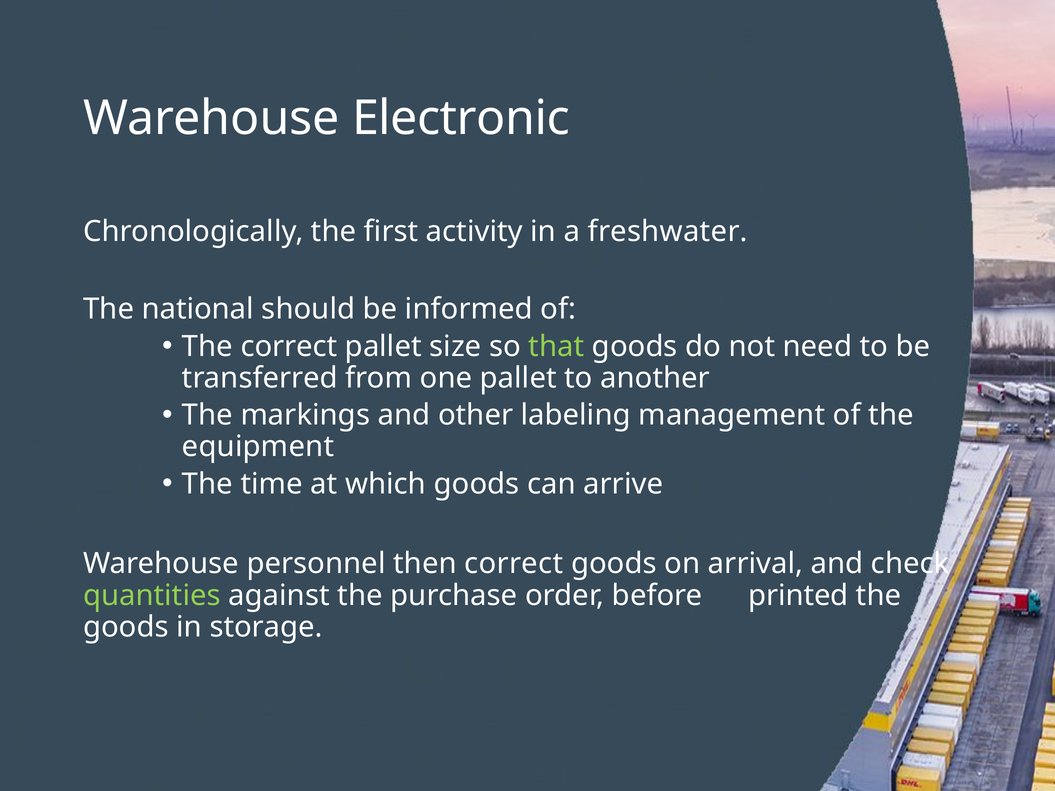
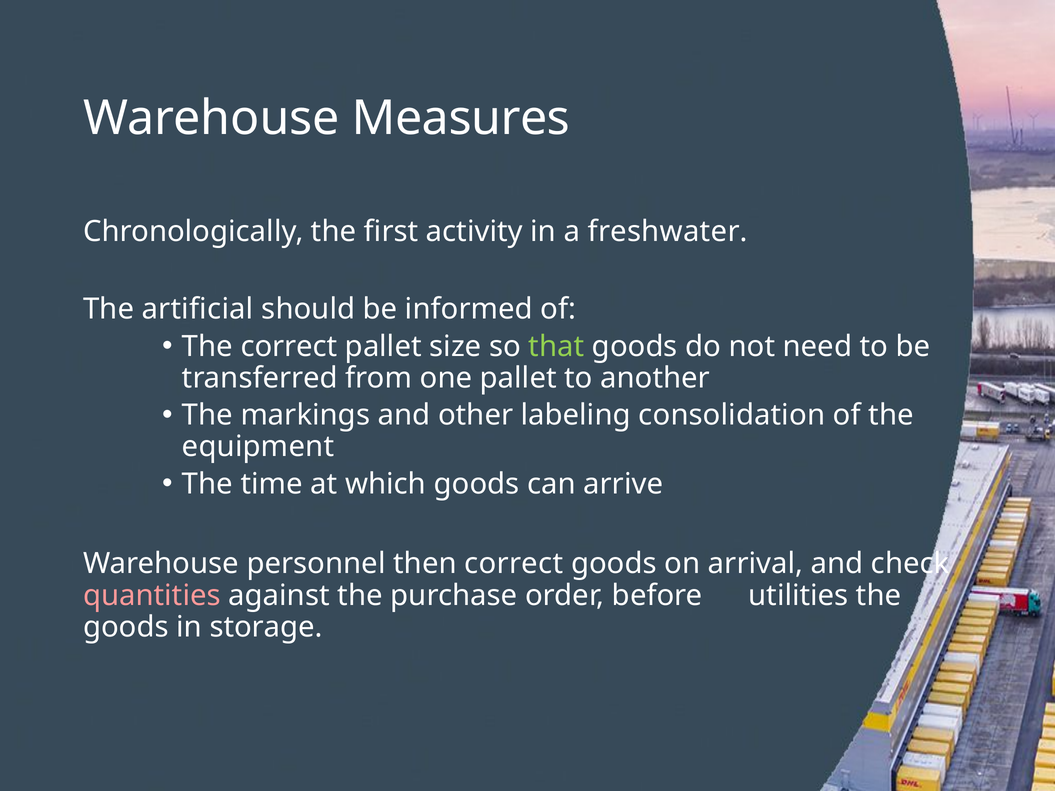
Electronic: Electronic -> Measures (461, 118)
national: national -> artificial (198, 309)
management: management -> consolidation (732, 415)
quantities colour: light green -> pink (152, 596)
printed: printed -> utilities (798, 596)
